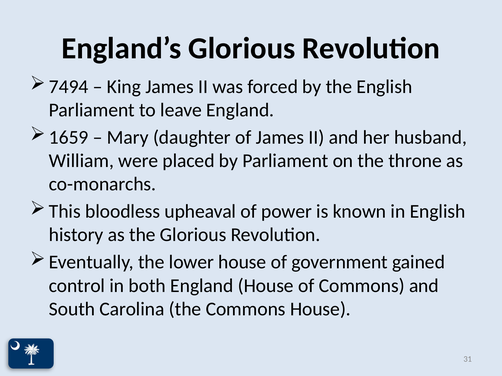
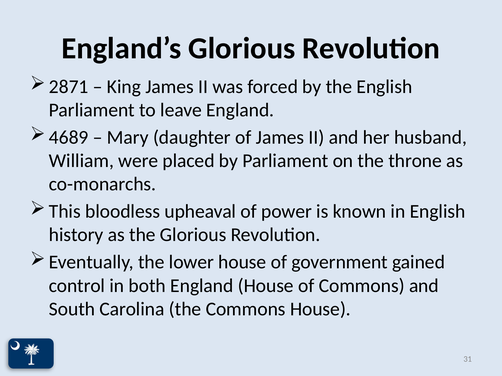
7494: 7494 -> 2871 (69, 87)
1659: 1659 -> 4689 (69, 137)
